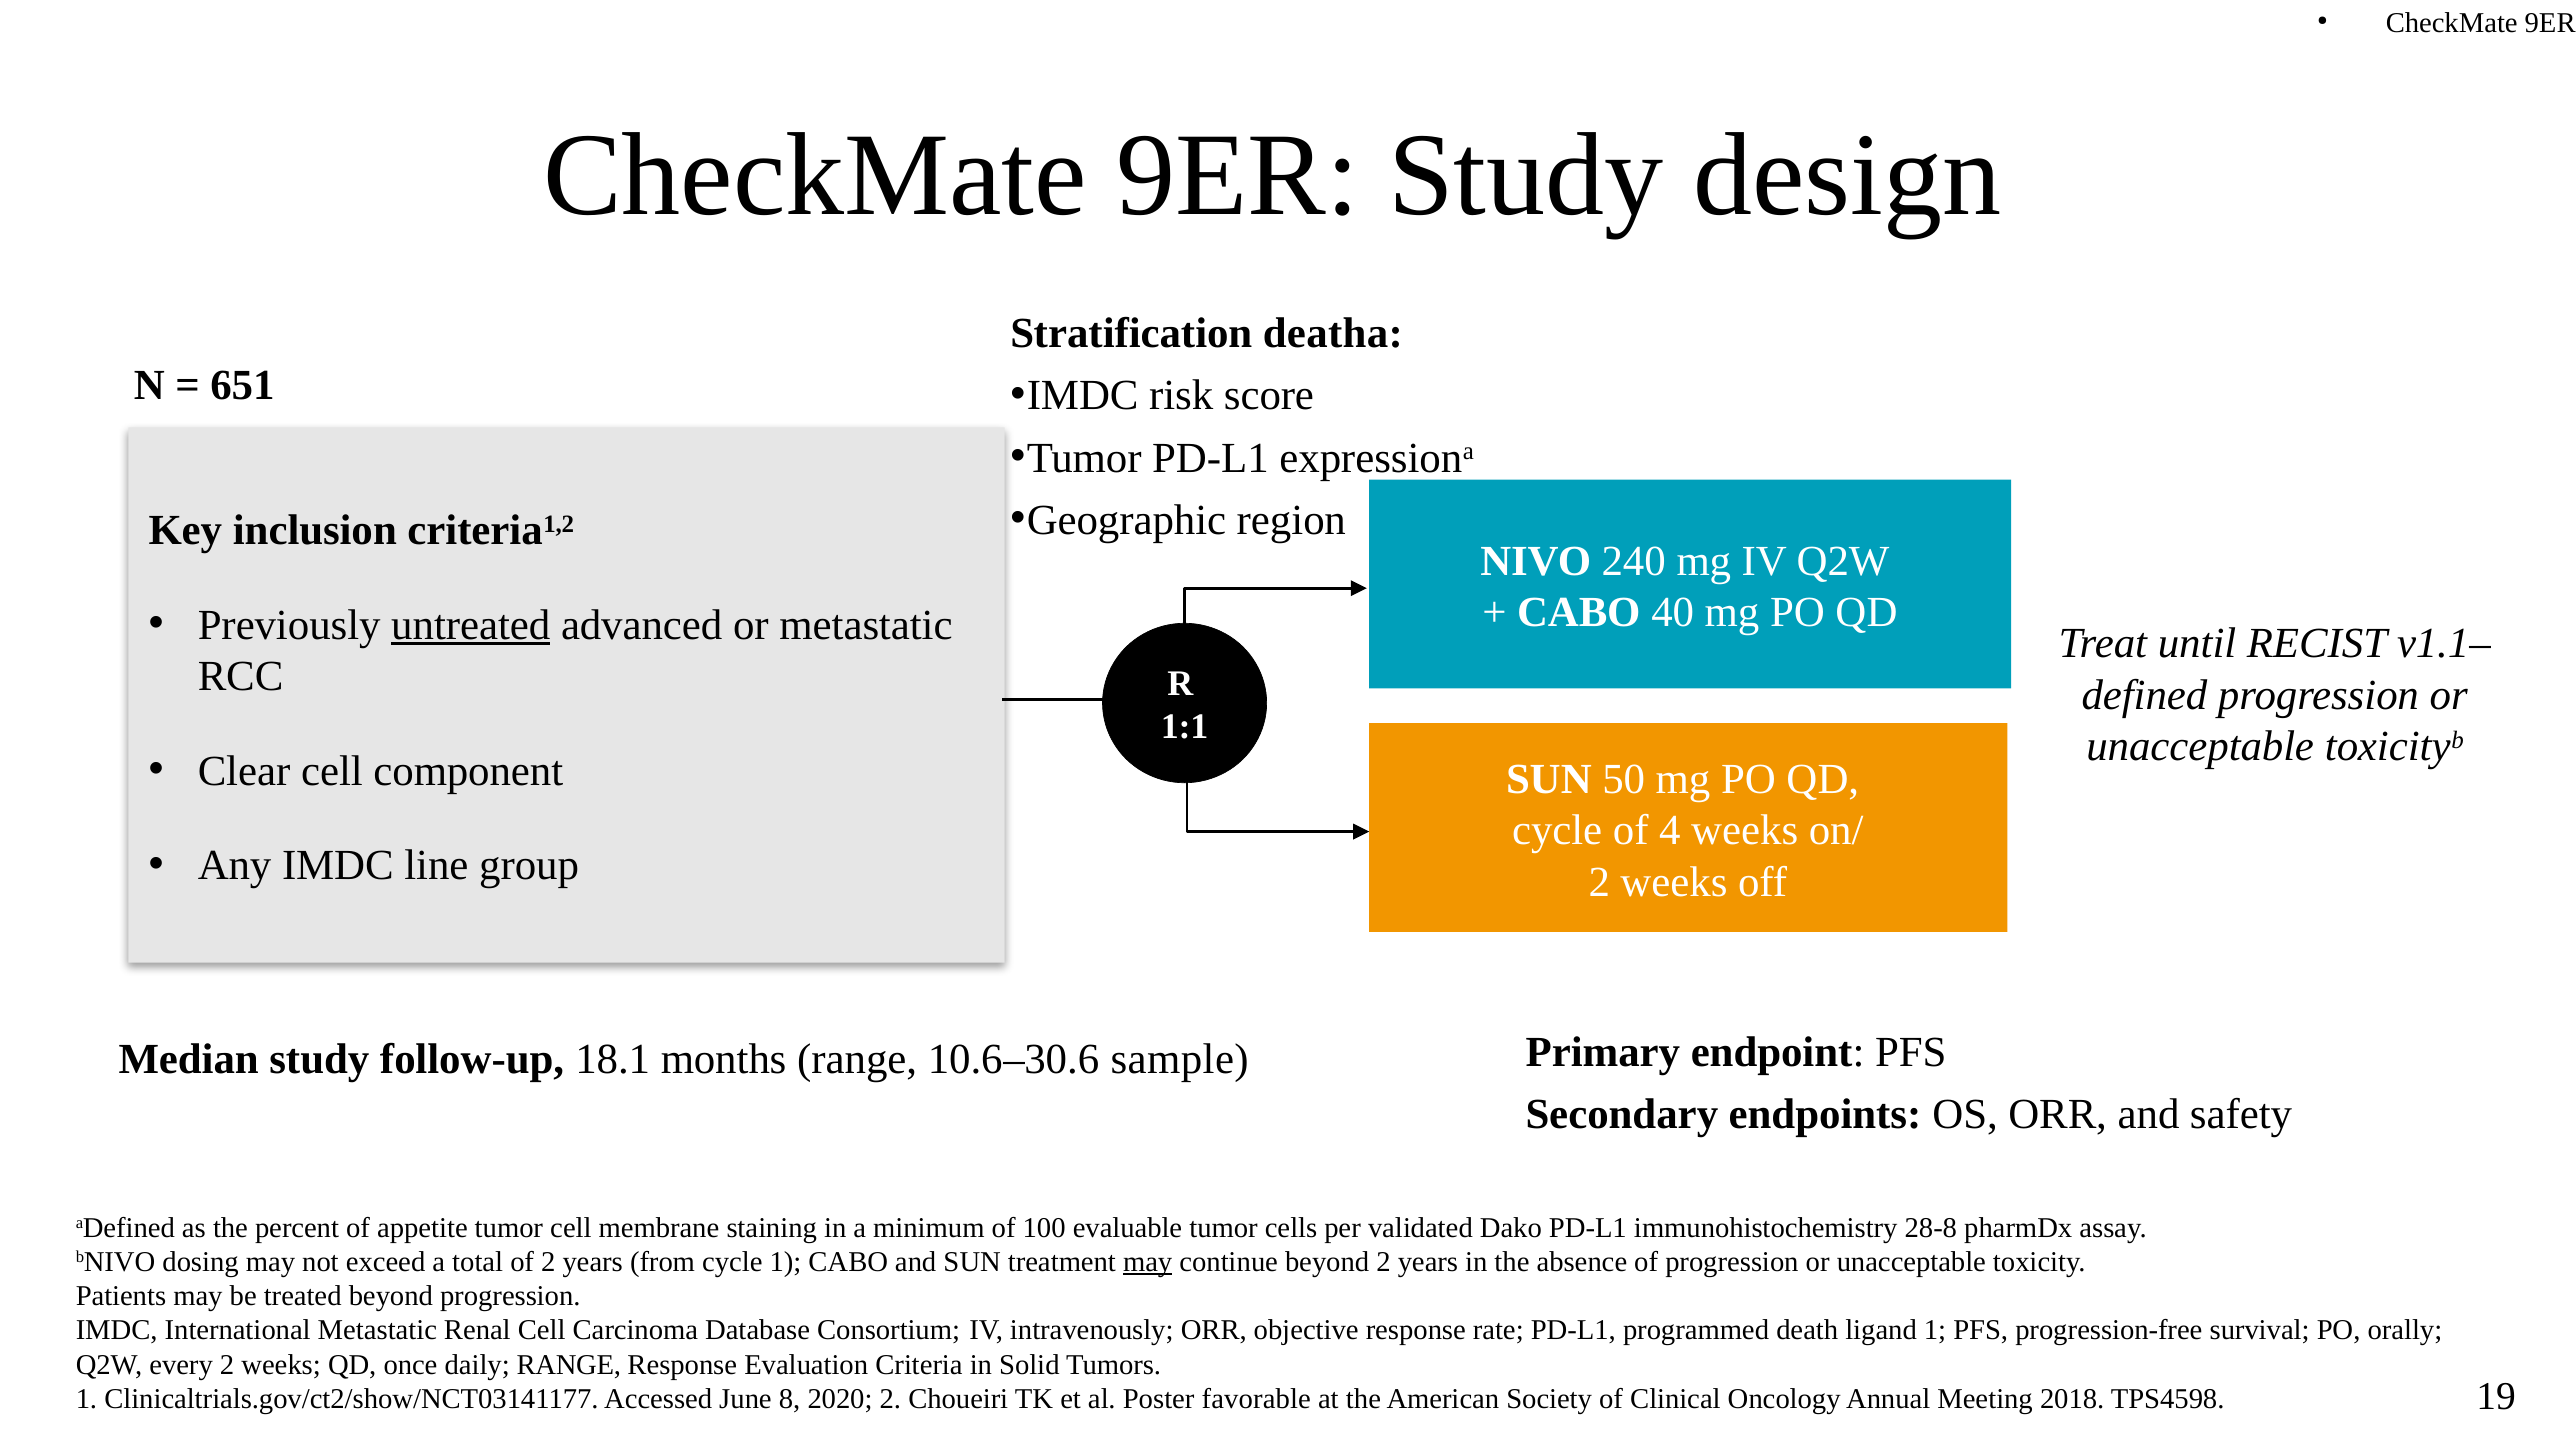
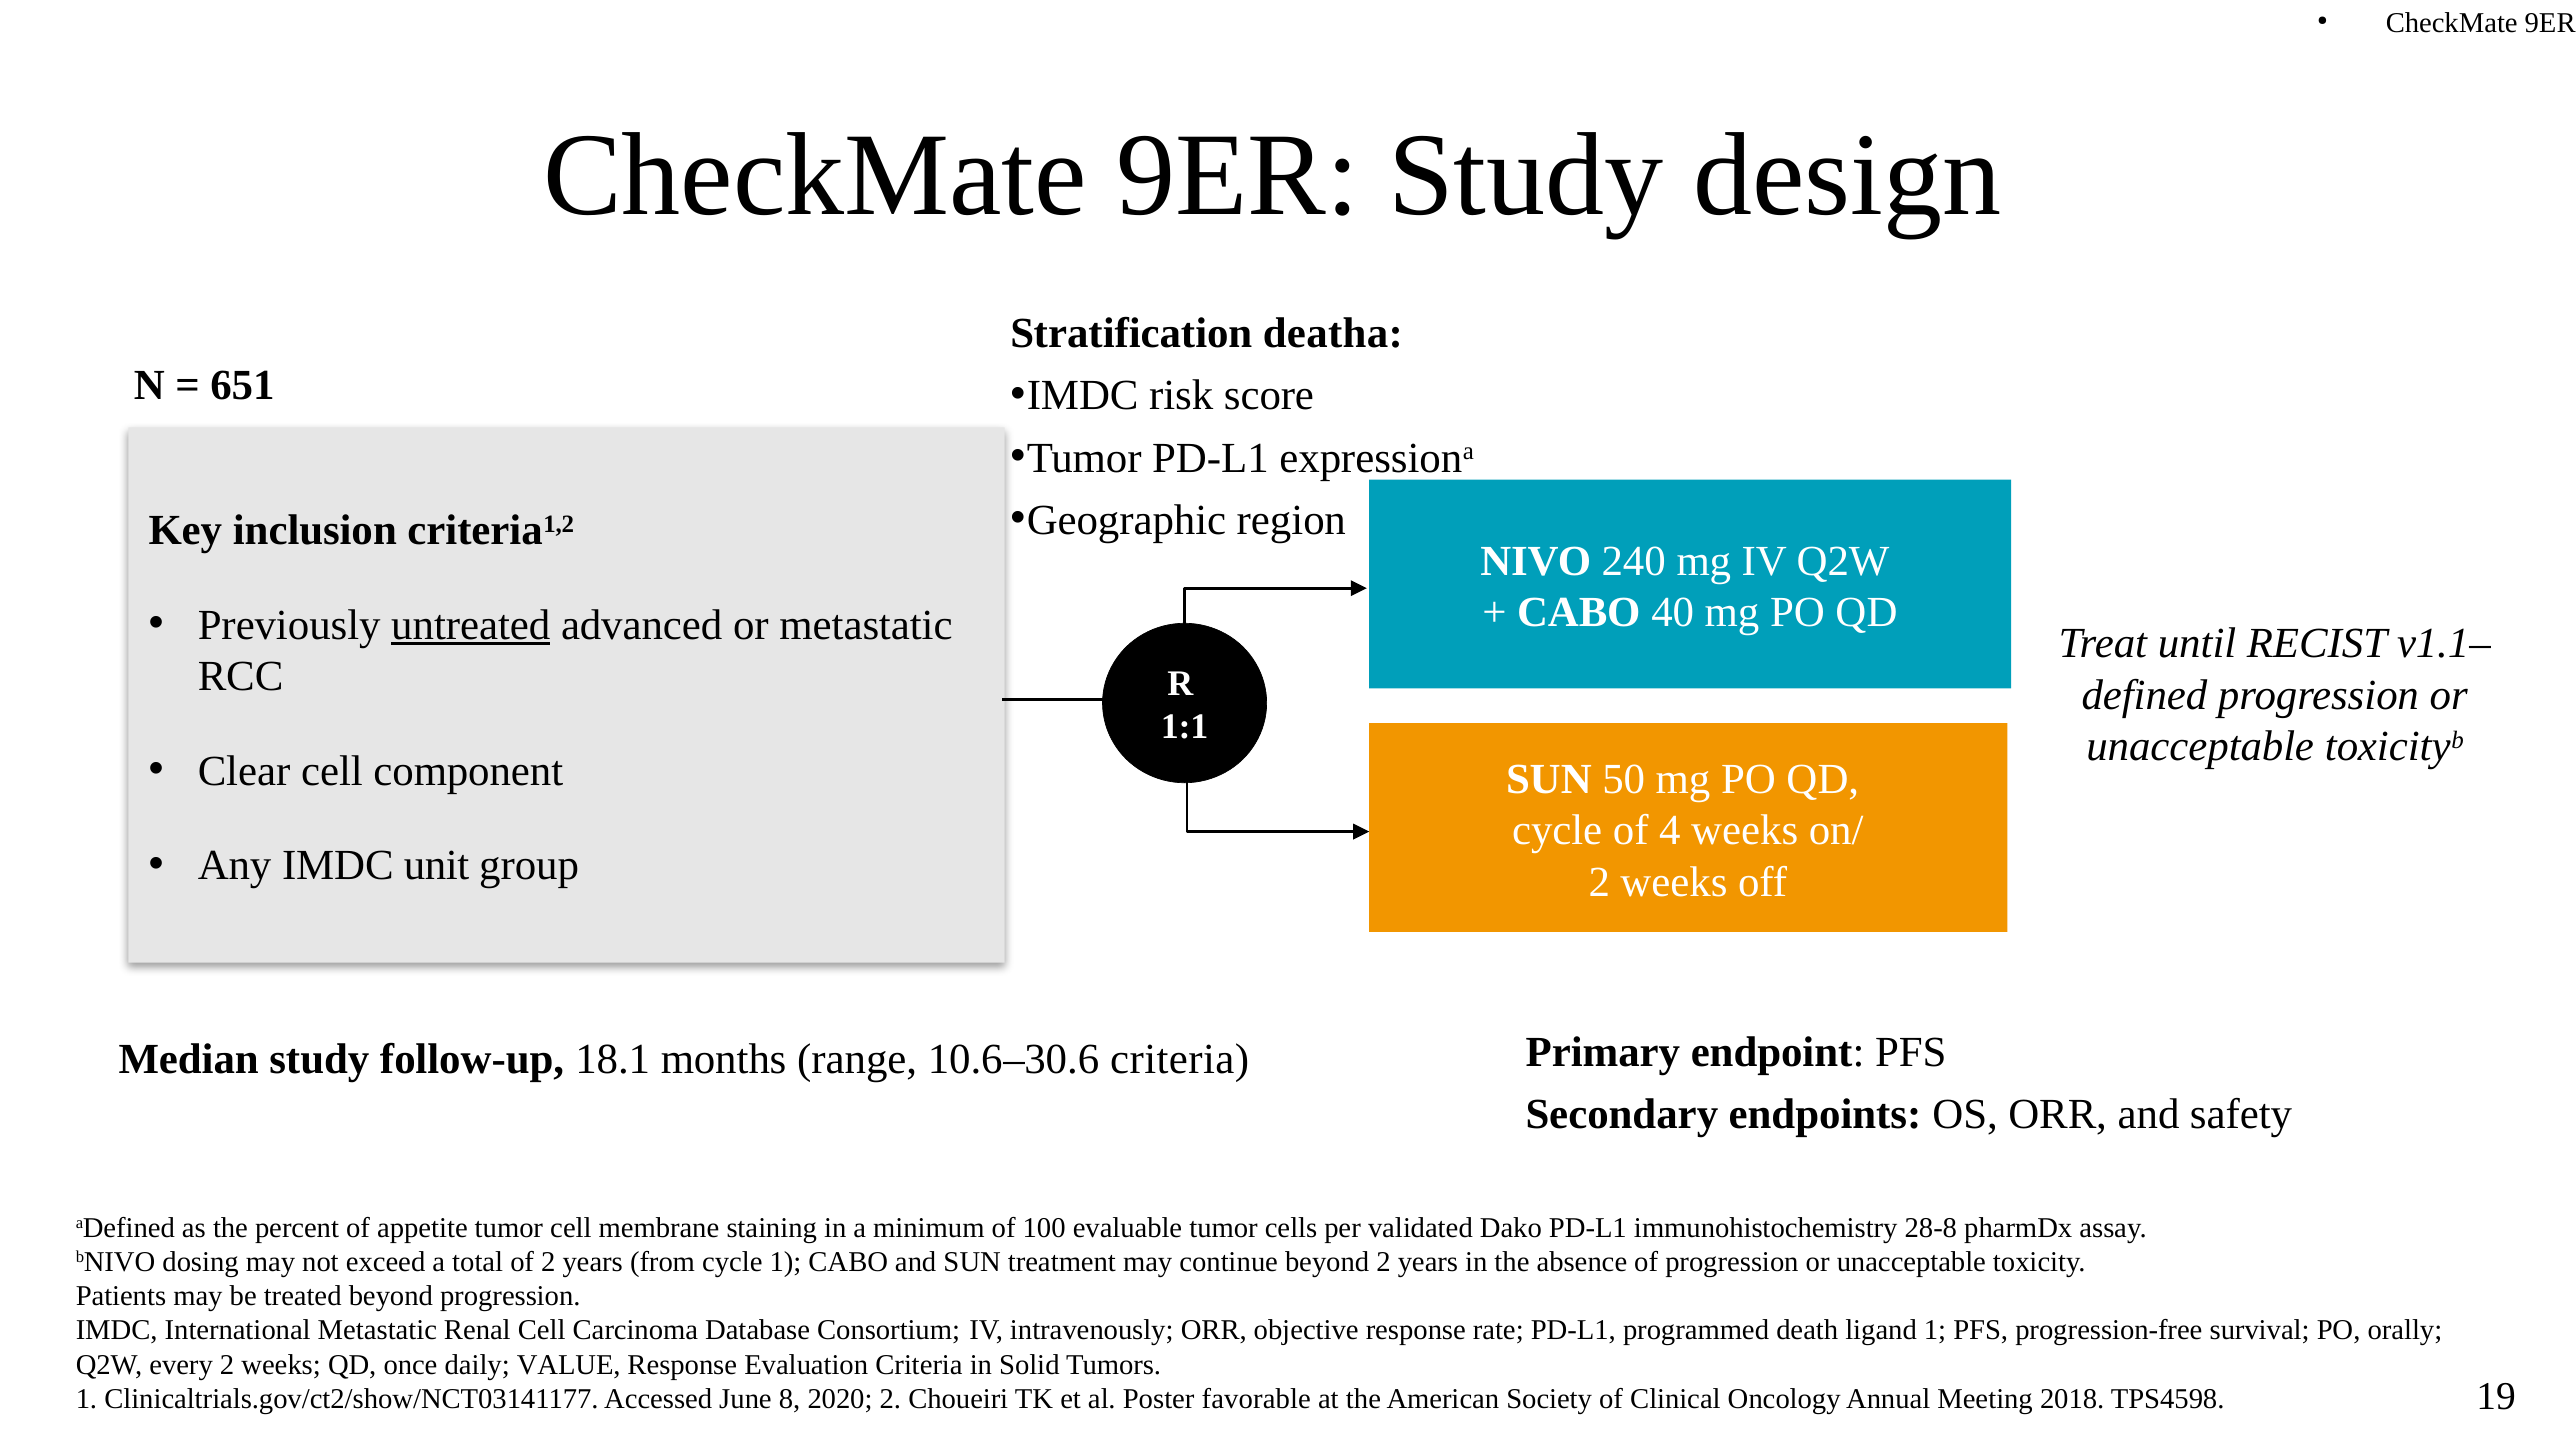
line: line -> unit (437, 865)
10.6–30.6 sample: sample -> criteria (1180, 1059)
may underline: present -> none (1148, 1262)
daily RANGE: RANGE -> VALUE (569, 1365)
